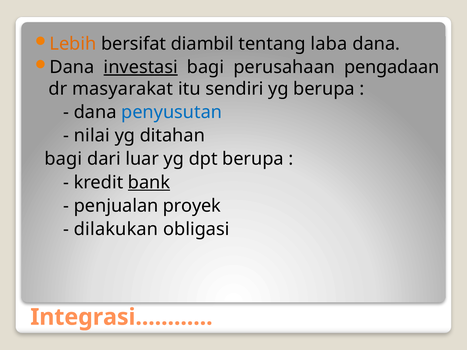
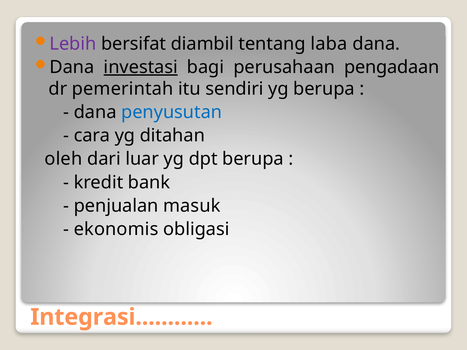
Lebih colour: orange -> purple (73, 44)
masyarakat: masyarakat -> pemerintah (123, 89)
nilai: nilai -> cara (92, 136)
bagi: bagi -> oleh (63, 159)
bank underline: present -> none (149, 182)
proyek: proyek -> masuk (192, 206)
dilakukan: dilakukan -> ekonomis (116, 229)
